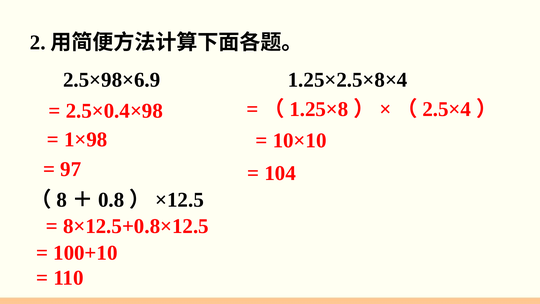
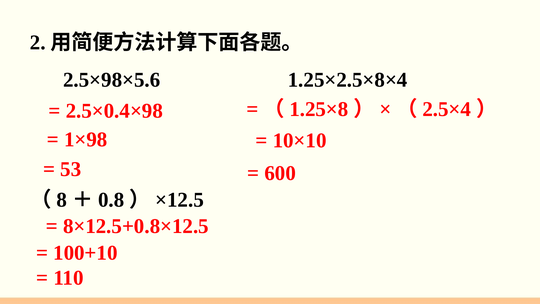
2.5×98×6.9: 2.5×98×6.9 -> 2.5×98×5.6 (112, 80)
97: 97 -> 53 (71, 169)
104: 104 -> 600 (280, 173)
